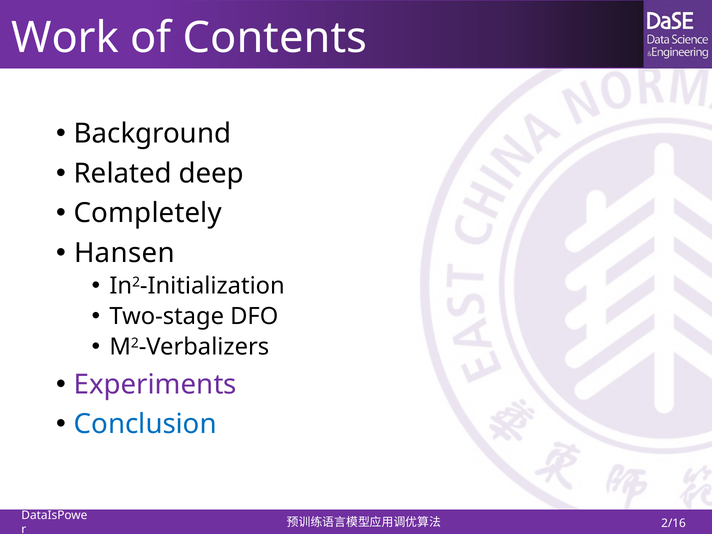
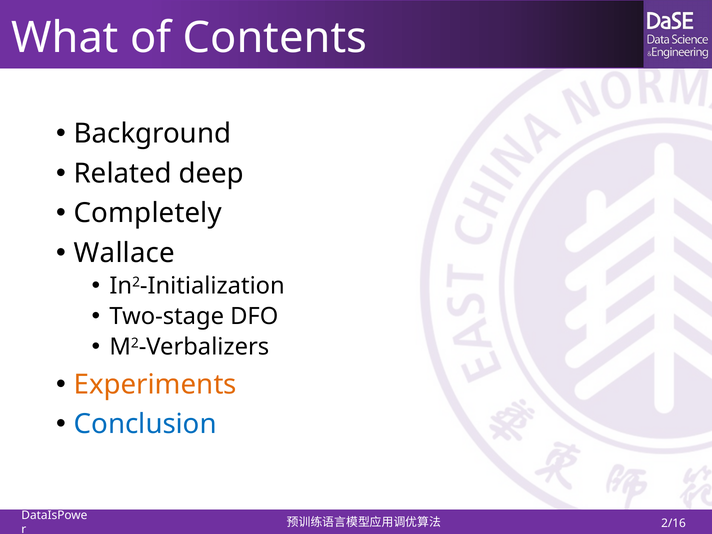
Work: Work -> What (65, 38)
Hansen: Hansen -> Wallace (124, 253)
Experiments colour: purple -> orange (155, 385)
